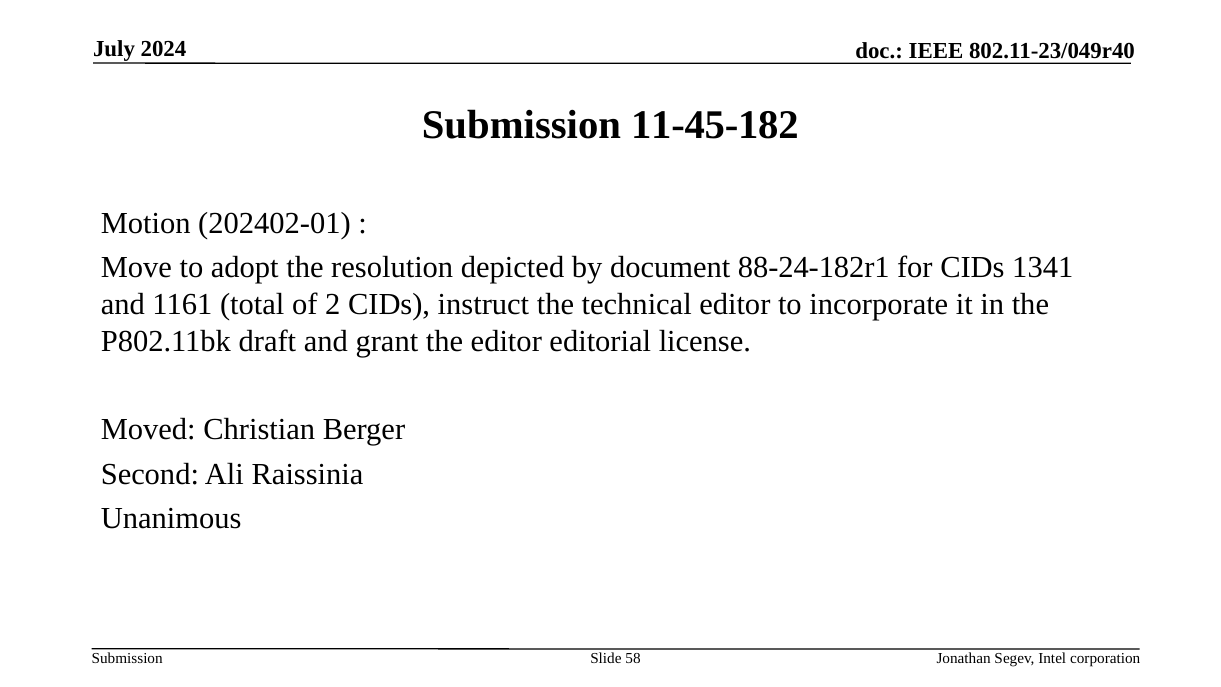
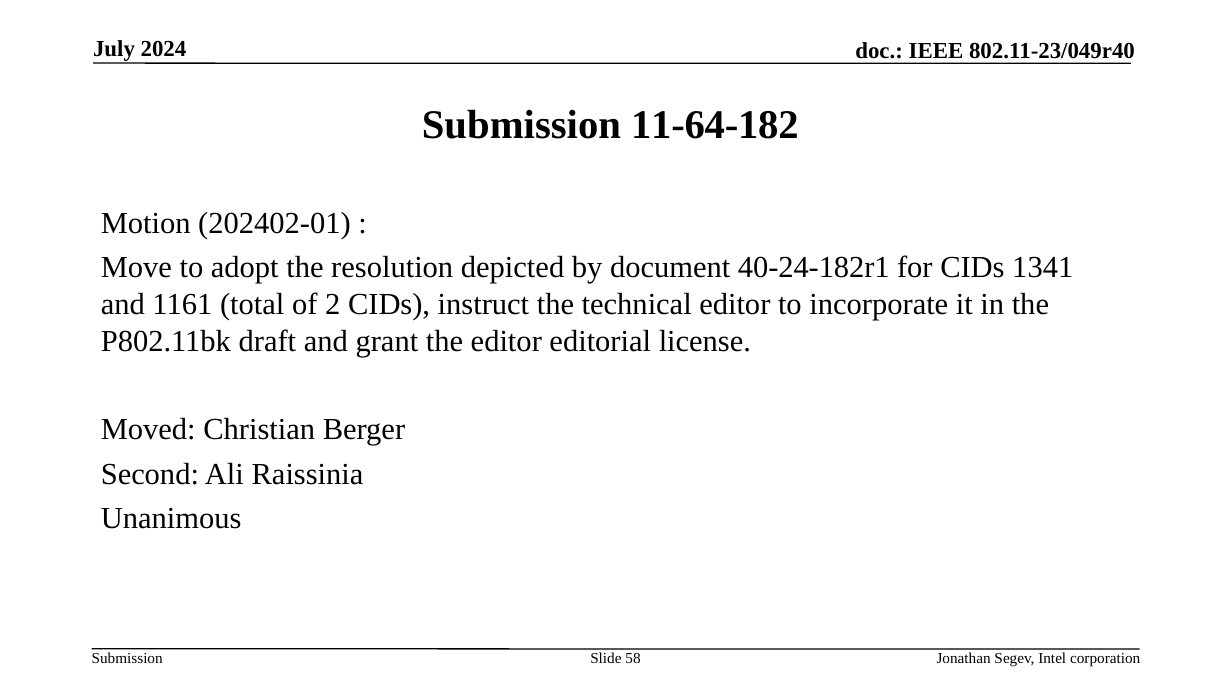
11-45-182: 11-45-182 -> 11-64-182 (715, 125)
88-24-182r1: 88-24-182r1 -> 40-24-182r1 (814, 268)
